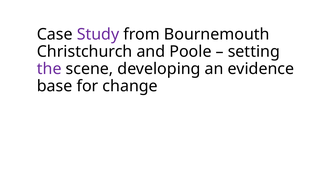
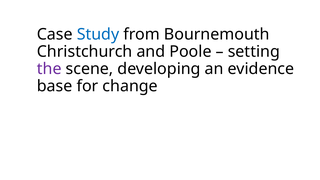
Study colour: purple -> blue (98, 34)
